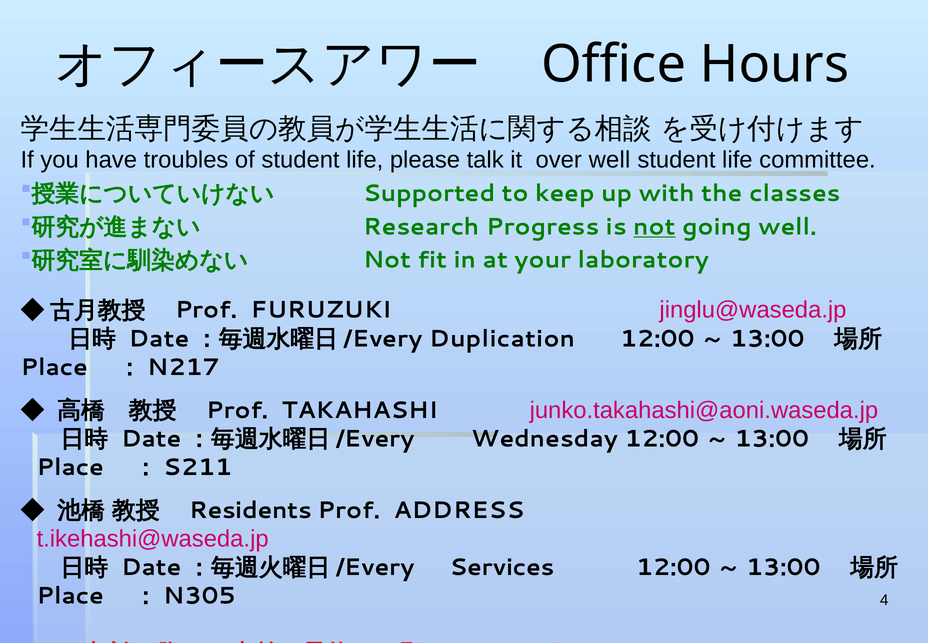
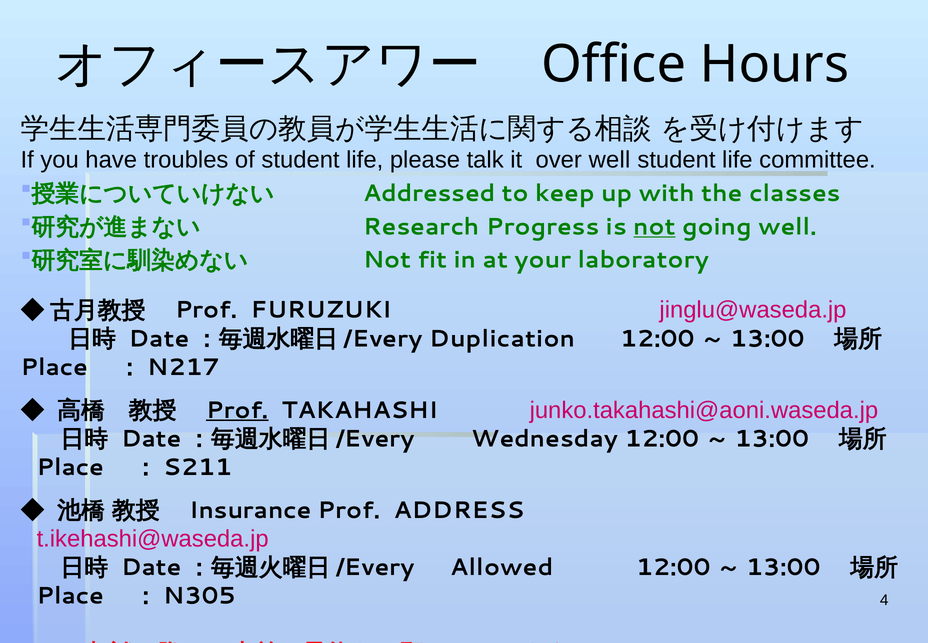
Supported: Supported -> Addressed (429, 193)
Prof underline: none -> present (237, 410)
Residents: Residents -> Insurance (250, 510)
Services: Services -> Allowed (502, 567)
